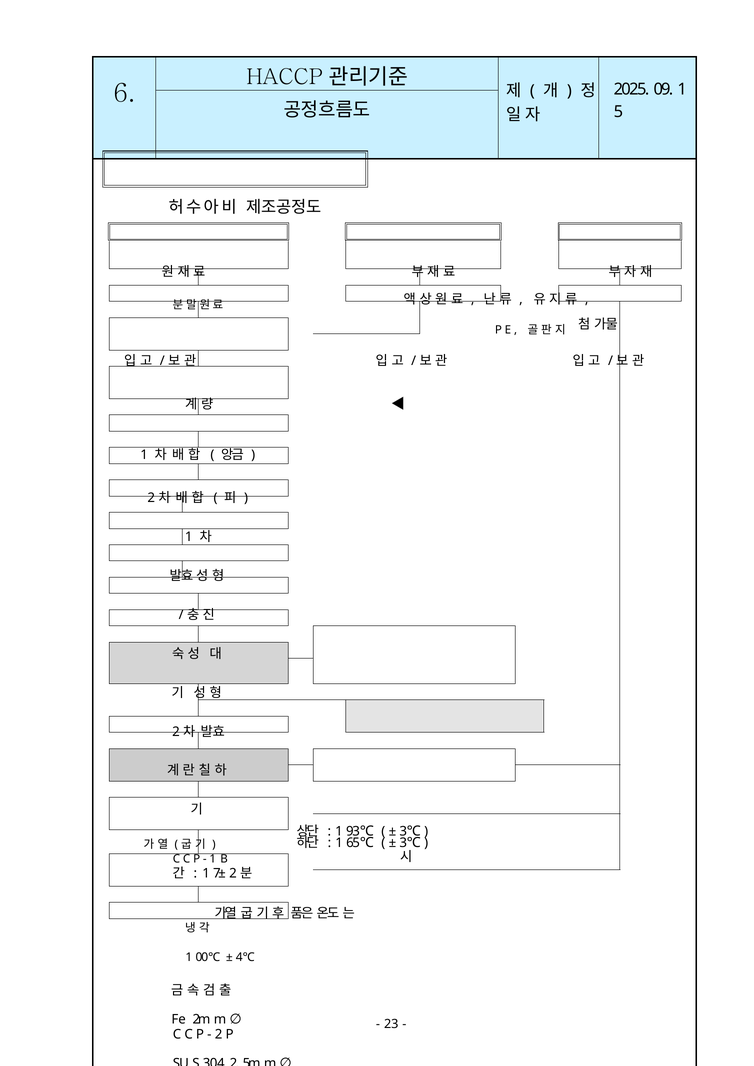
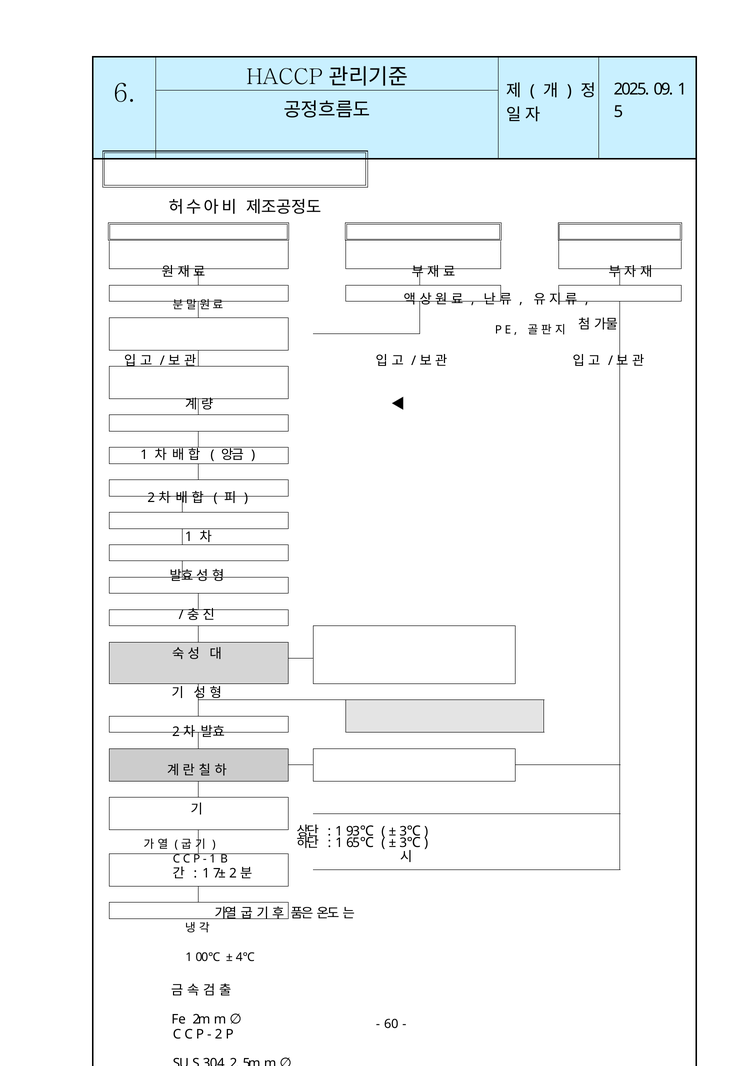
23: 23 -> 60 (391, 1024)
